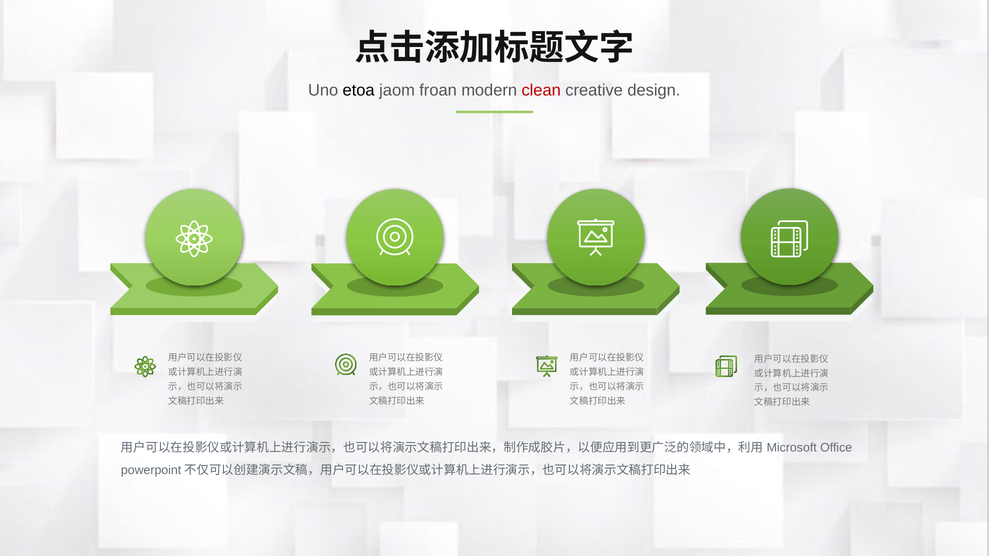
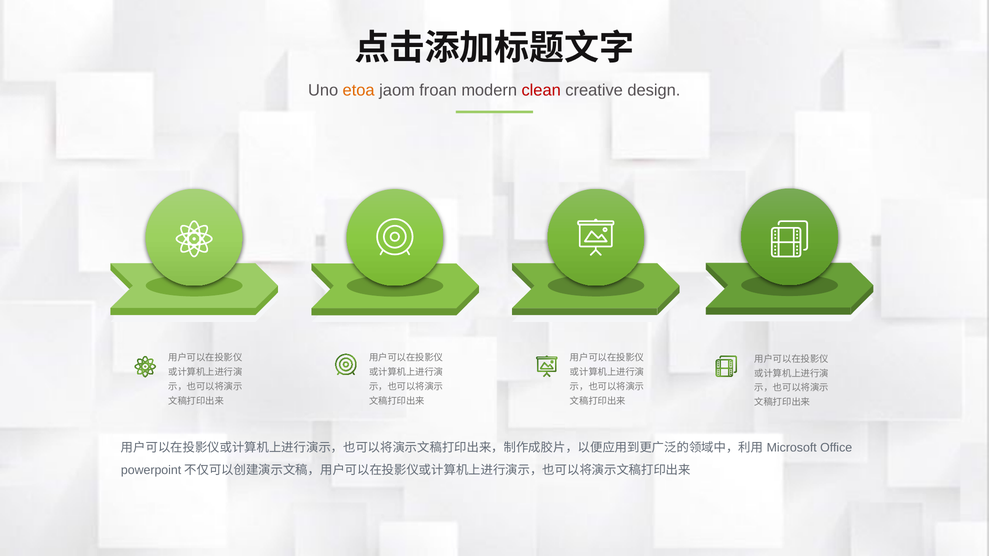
etoa colour: black -> orange (359, 90)
